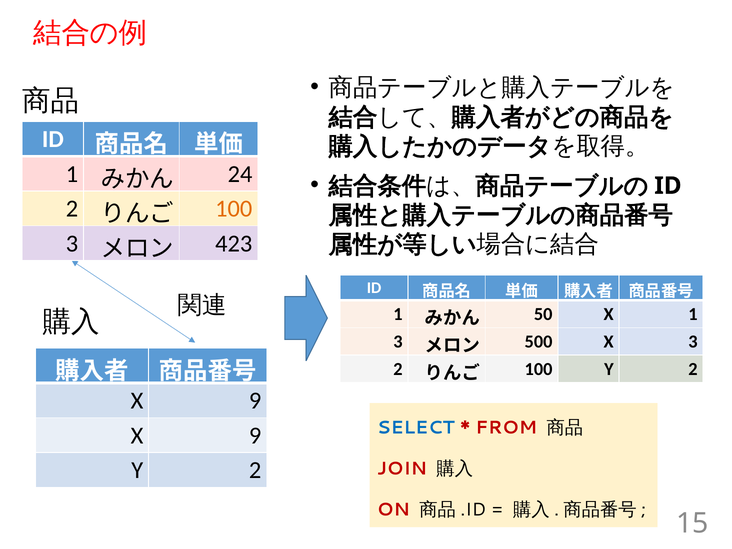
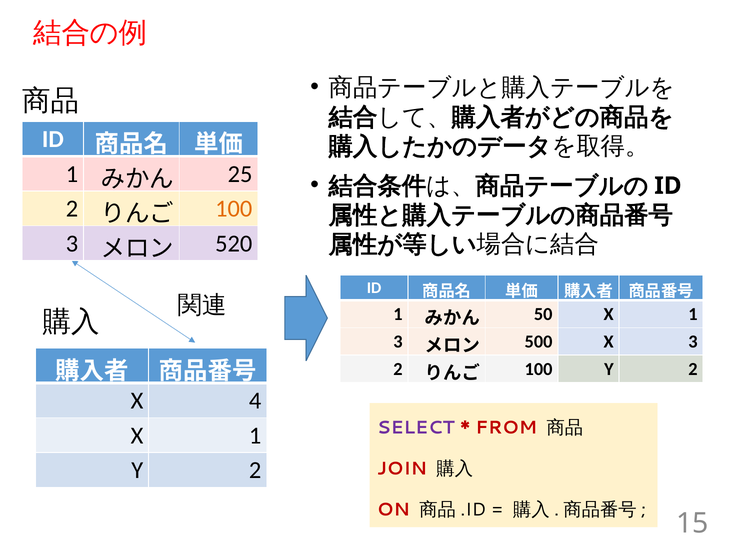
24: 24 -> 25 (240, 174)
423: 423 -> 520 (234, 244)
9: 9 -> 4 (255, 401)
SELECT colour: blue -> purple (416, 428)
9: 9 -> 1 (255, 436)
